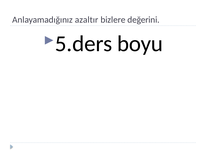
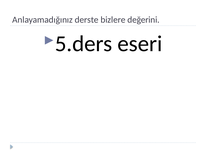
azaltır: azaltır -> derste (87, 20)
boyu: boyu -> eseri (140, 44)
